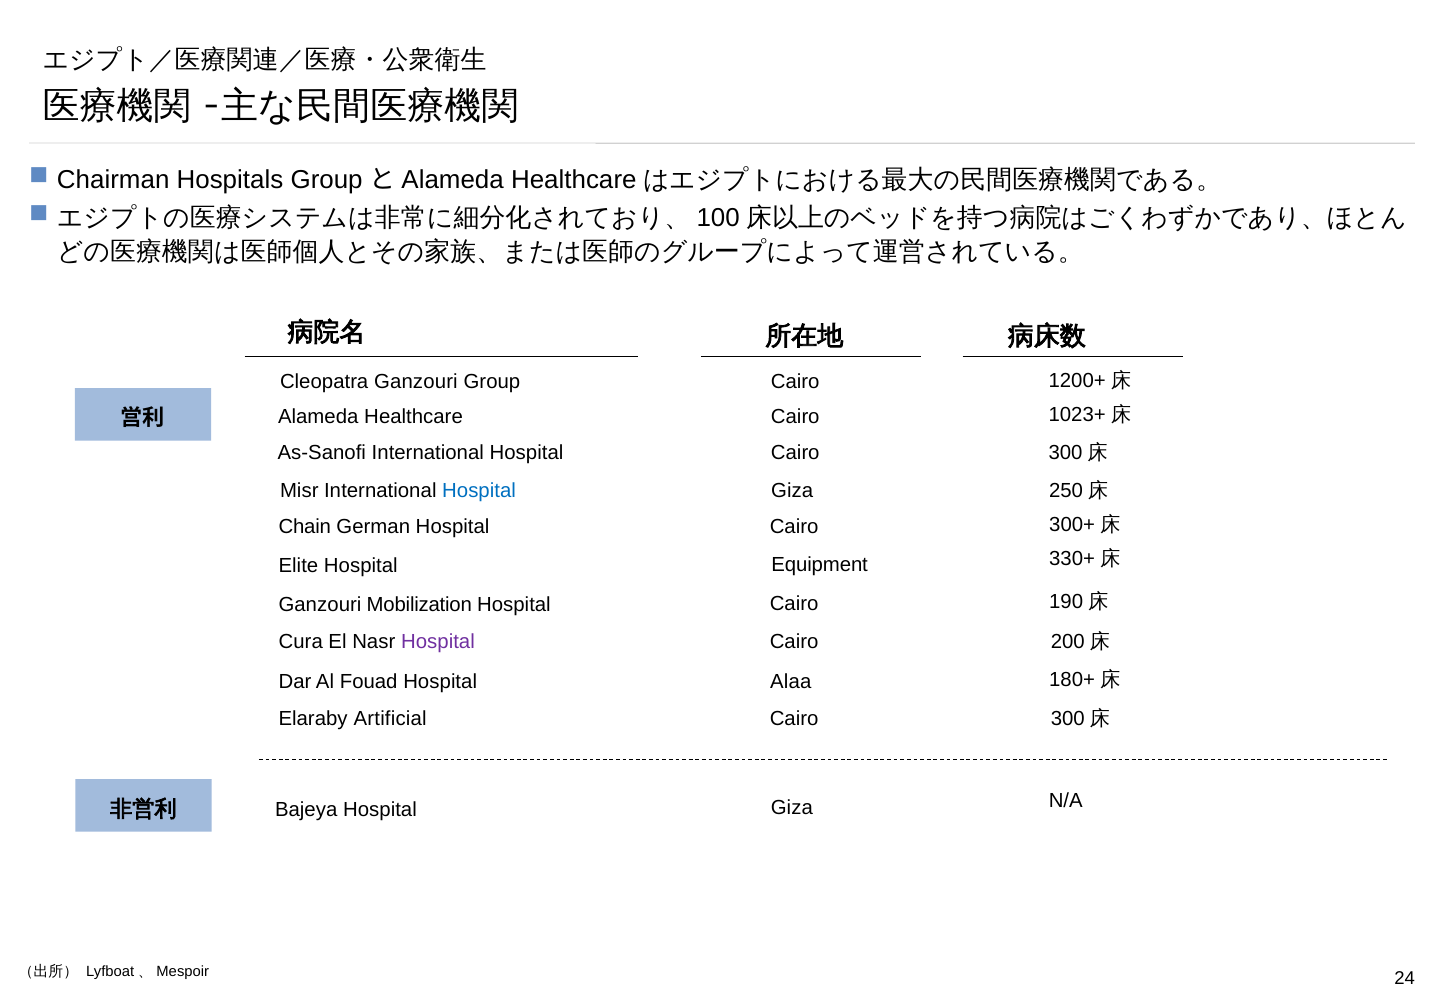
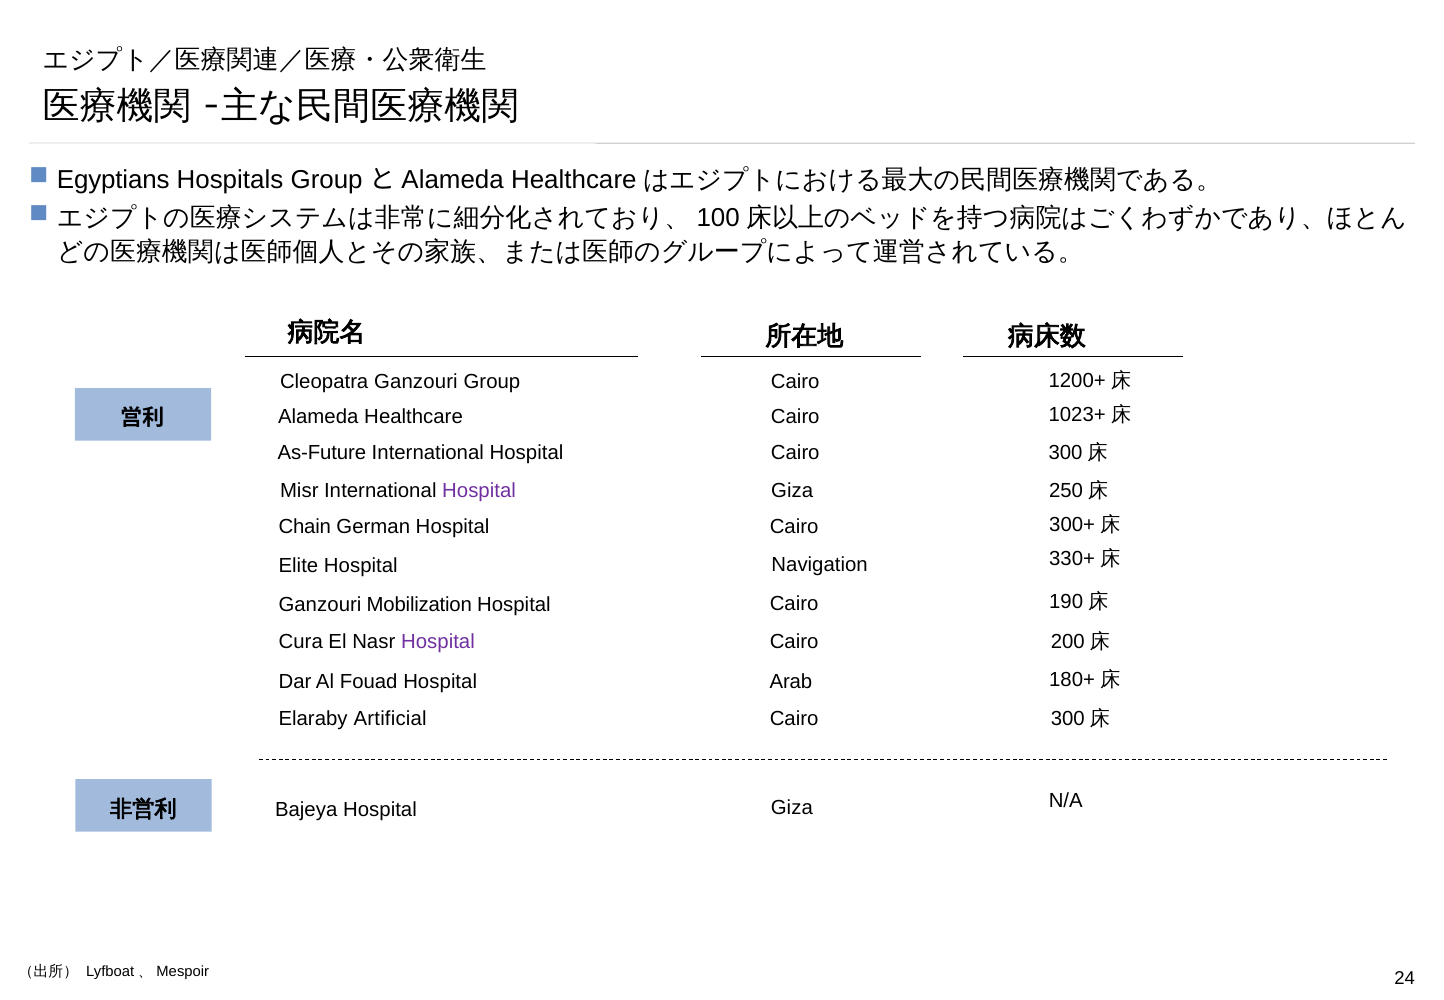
Chairman: Chairman -> Egyptians (113, 180)
As-Sanofi: As-Sanofi -> As-Future (322, 452)
Hospital colour: blue -> purple (479, 491)
Equipment: Equipment -> Navigation (820, 565)
Alaa: Alaa -> Arab (791, 681)
